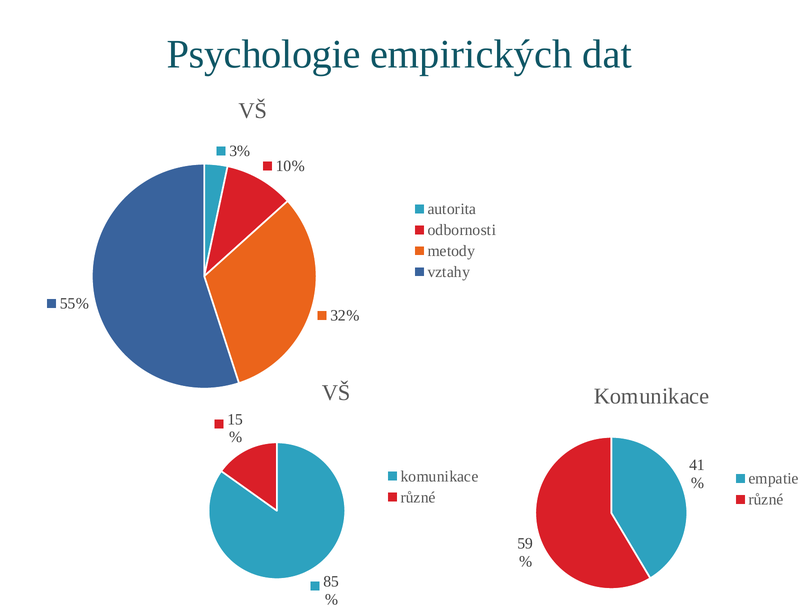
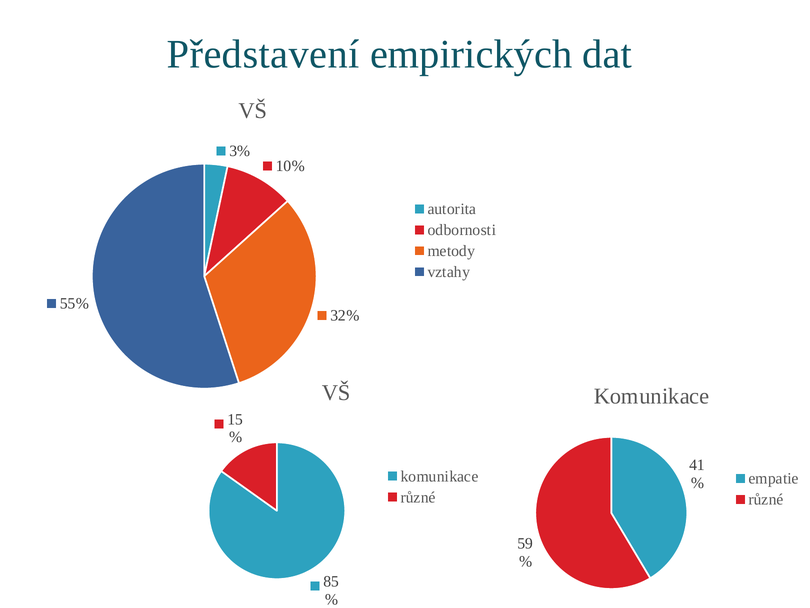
Psychologie: Psychologie -> Představení (263, 54)
